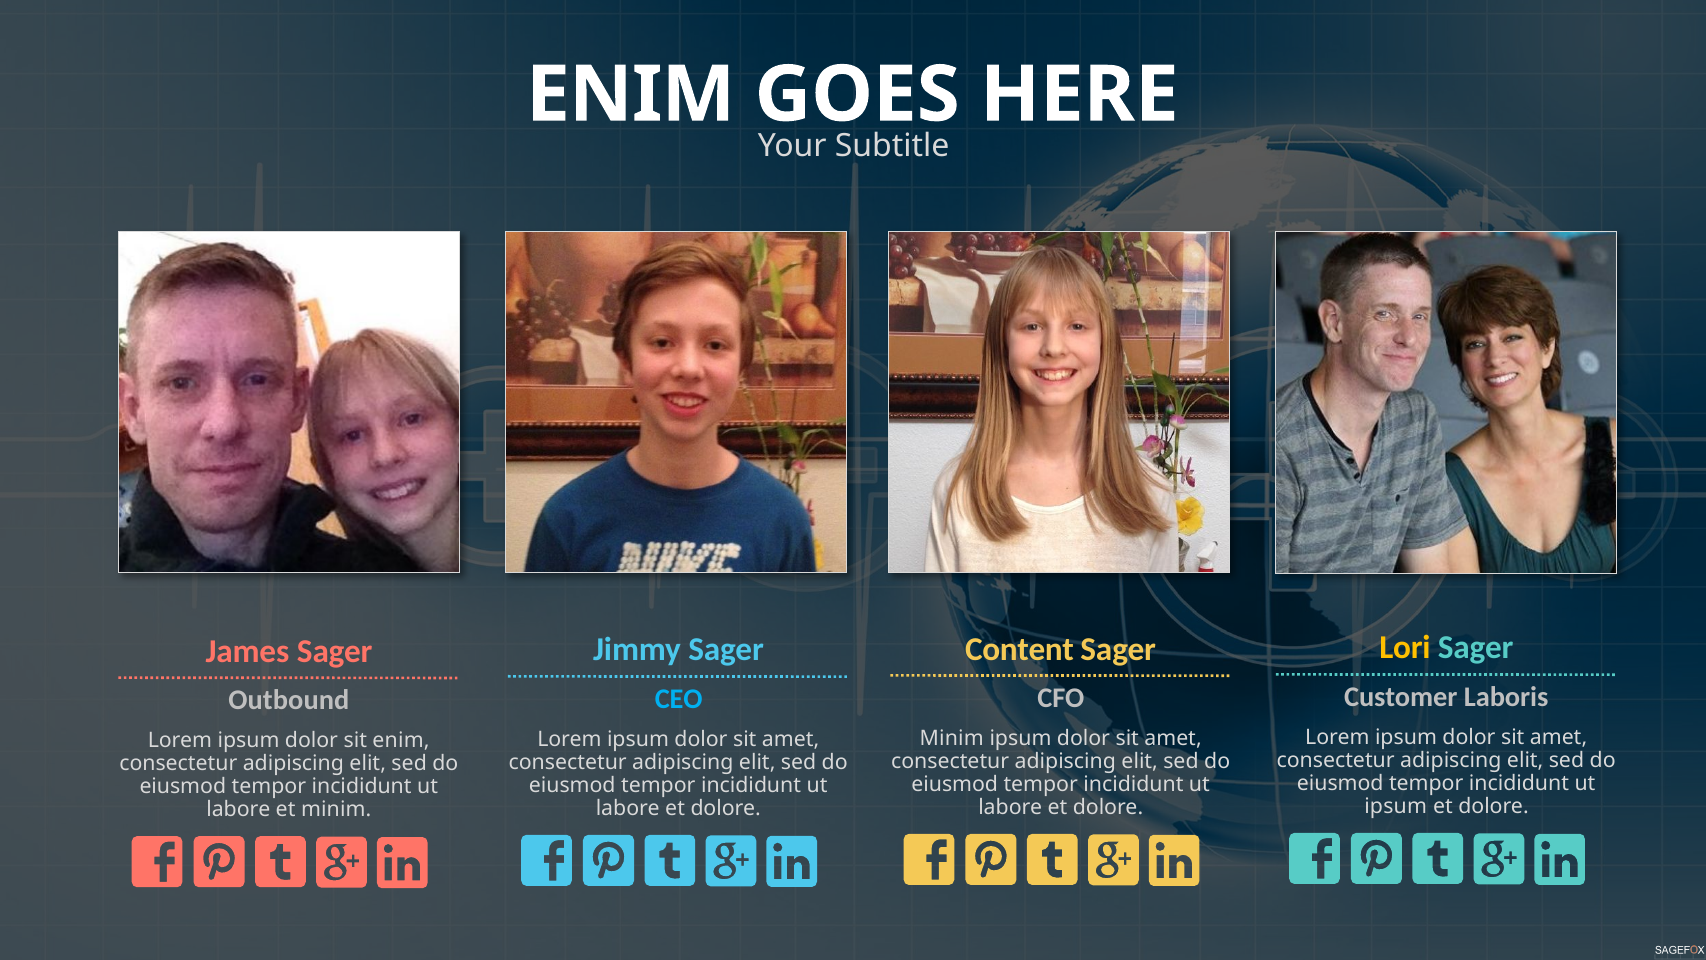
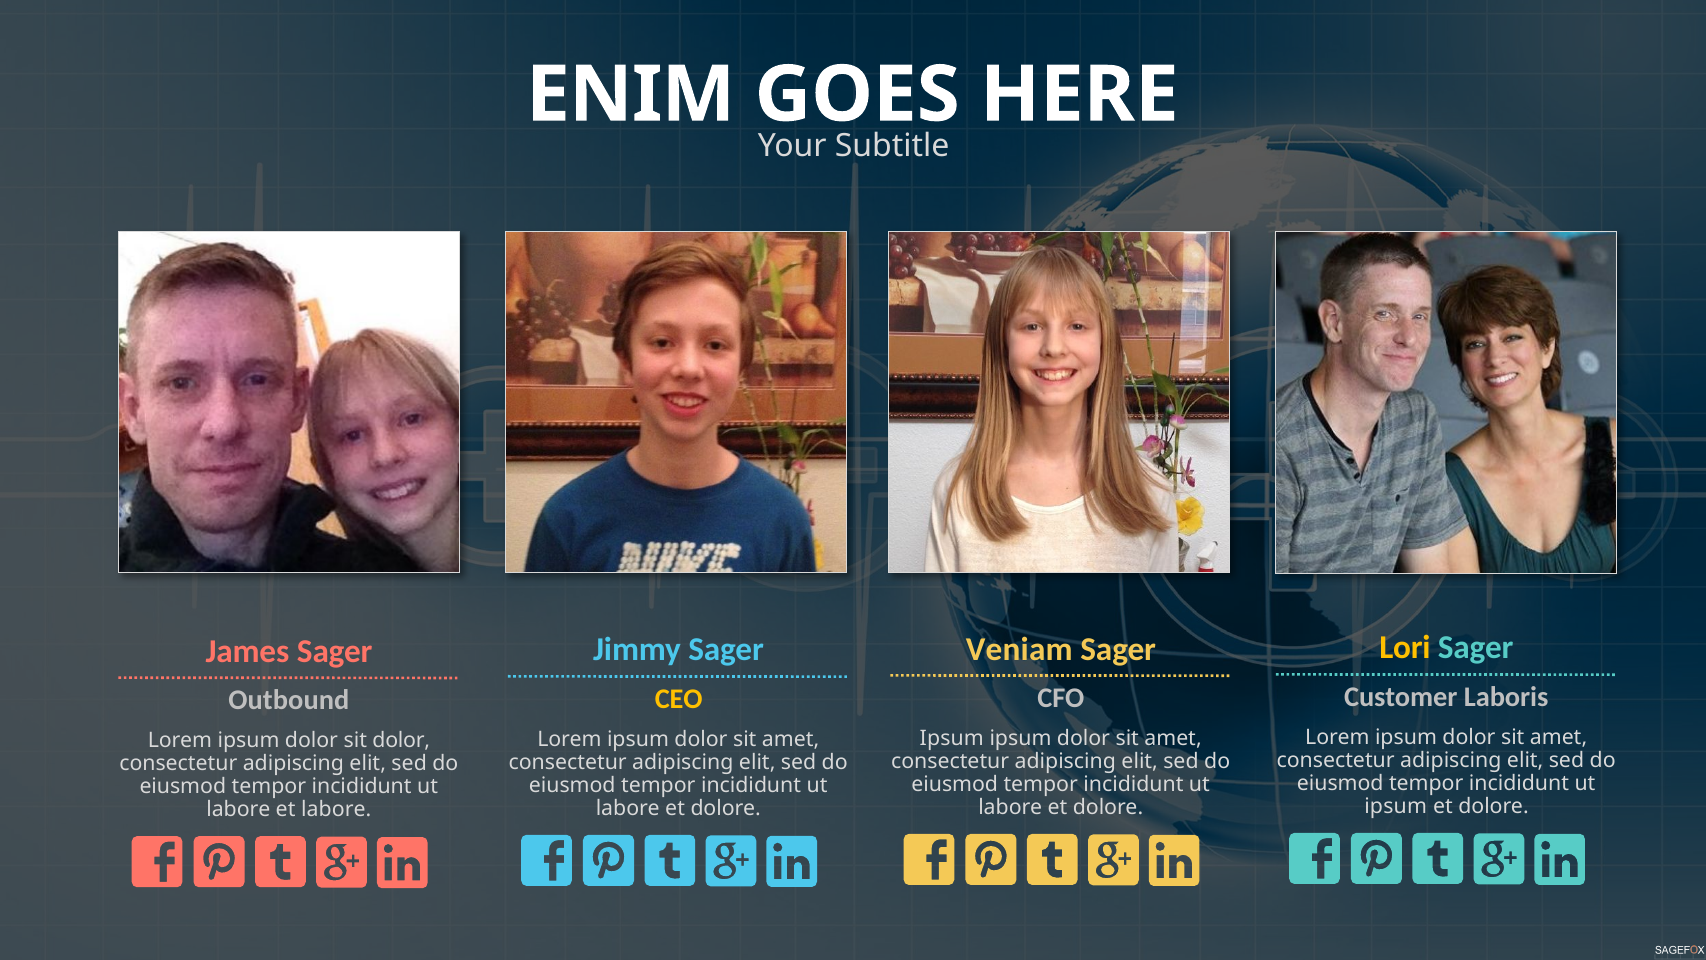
Content: Content -> Veniam (1019, 649)
CEO colour: light blue -> yellow (679, 699)
Minim: Minim -> Ipsum (952, 738)
sit enim: enim -> dolor (401, 740)
et minim: minim -> labore (336, 809)
